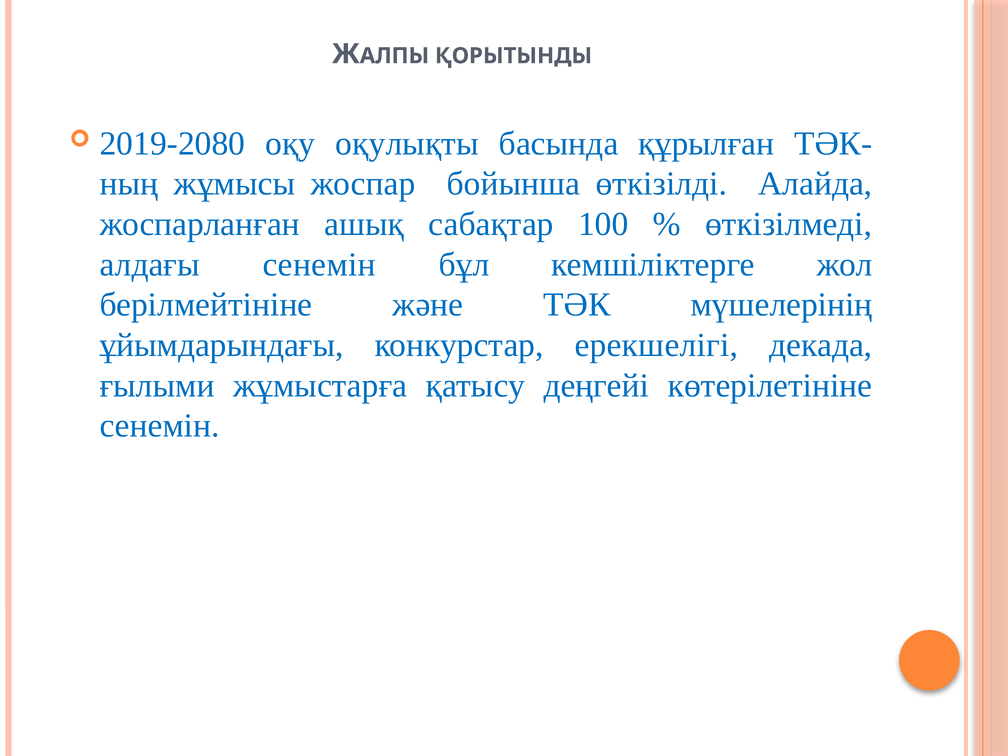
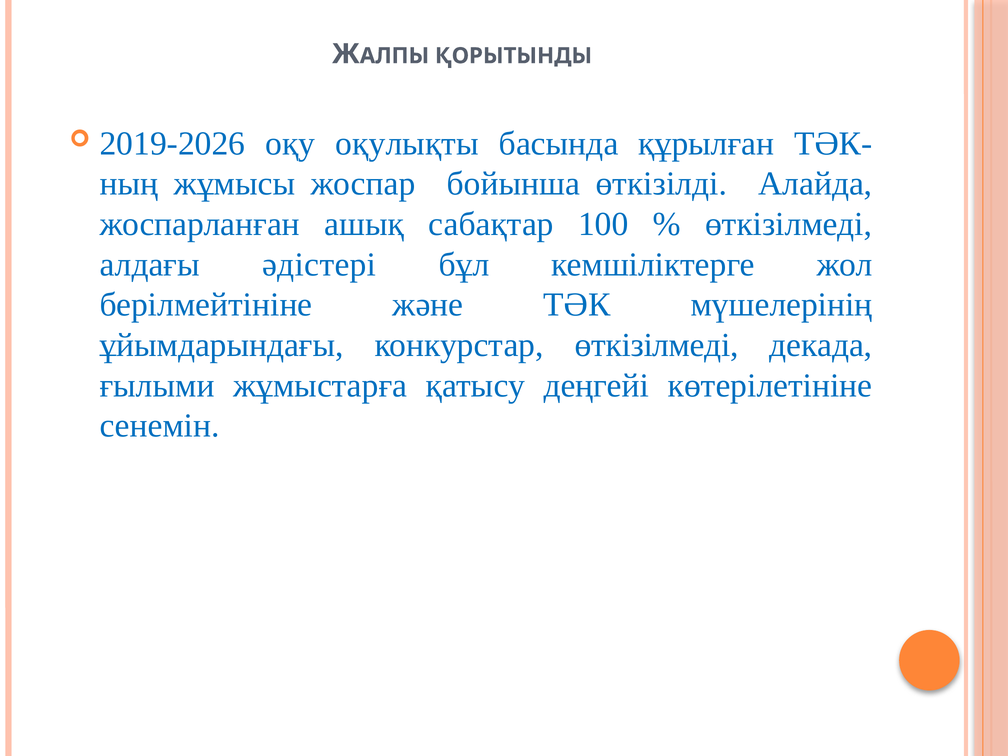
2019-2080: 2019-2080 -> 2019-2026 (172, 144)
алдағы сенемін: сенемін -> әдістері (319, 264)
конкурстар ерекшелігі: ерекшелігі -> өткізілмеді (657, 345)
